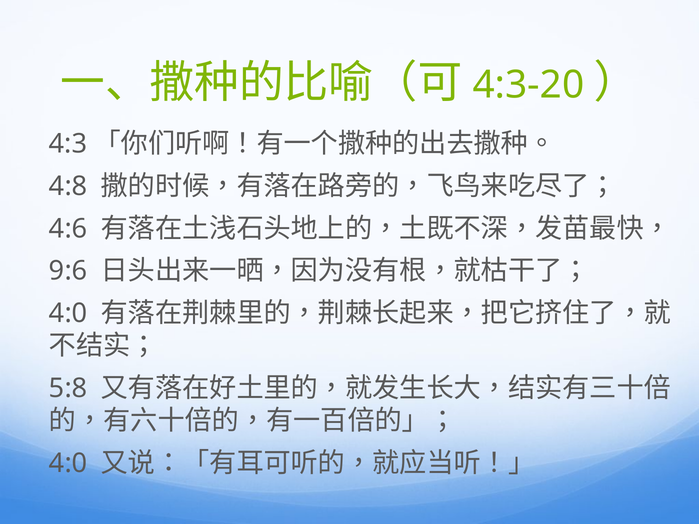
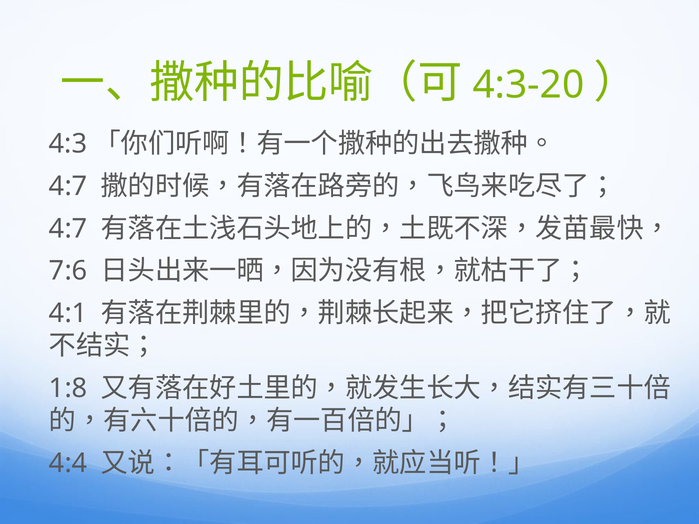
4:8: 4:8 -> 4:7 (68, 186)
4:6: 4:6 -> 4:7 (68, 229)
9:6: 9:6 -> 7:6 (68, 271)
4:0: 4:0 -> 4:1 (68, 313)
5:8: 5:8 -> 1:8 (68, 388)
4:0: 4:0 -> 4:4 (68, 463)
